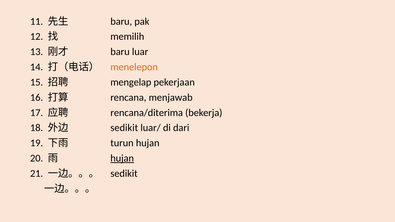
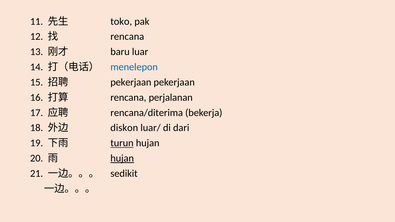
baru: baru -> toko (121, 21)
memilih: memilih -> rencana (127, 37)
menelepon colour: orange -> blue (134, 67)
mengelap: mengelap -> pekerjaan (131, 82)
menjawab: menjawab -> perjalanan (171, 98)
sedikit: sedikit -> diskon (124, 128)
turun underline: none -> present (122, 143)
